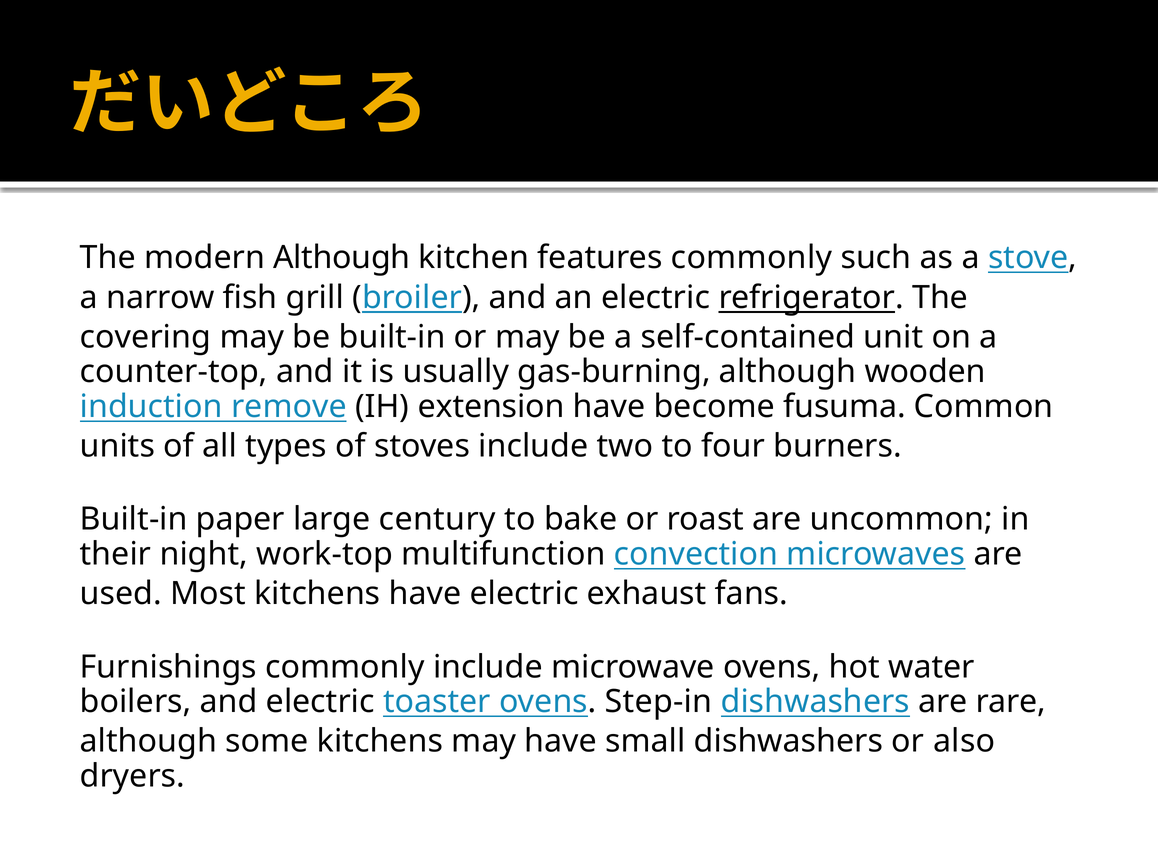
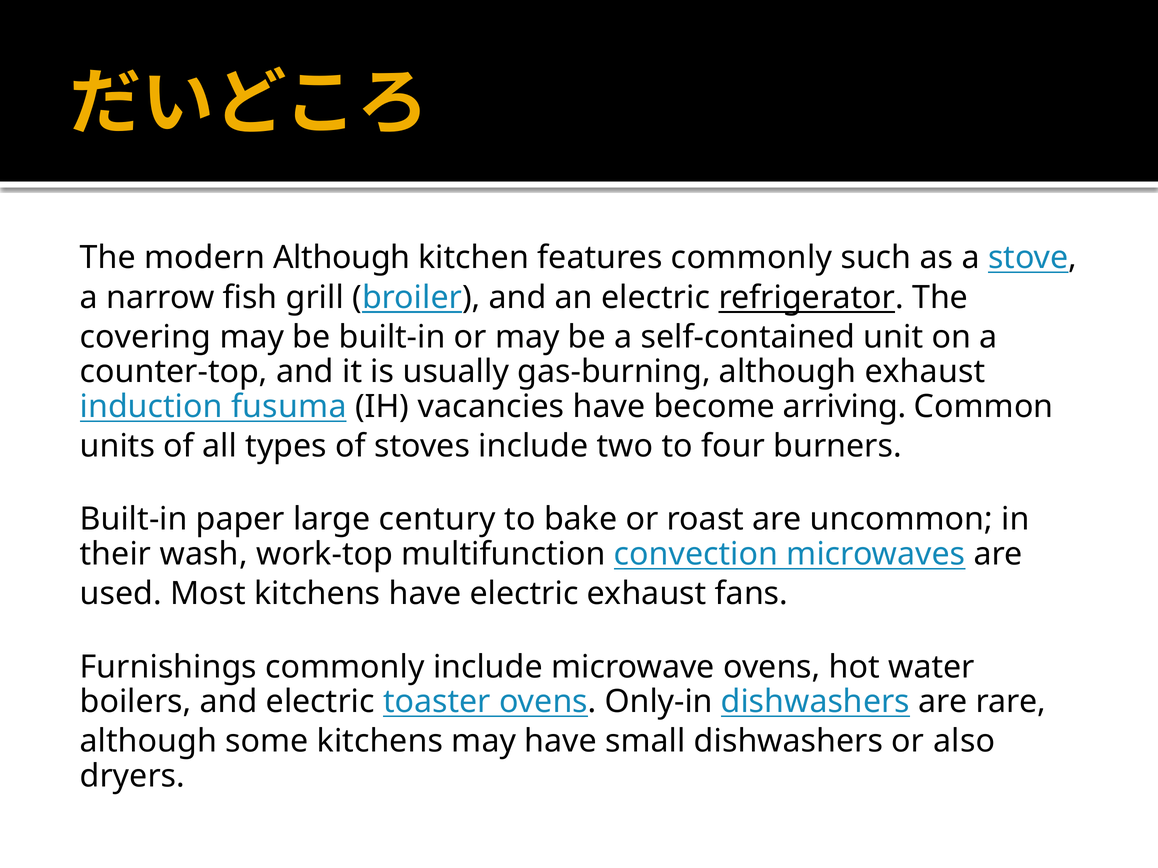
although wooden: wooden -> exhaust (925, 372)
remove: remove -> fusuma (289, 407)
extension: extension -> vacancies (491, 407)
fusuma: fusuma -> arriving (845, 407)
night: night -> wash (204, 554)
Step-in: Step-in -> Only-in (659, 702)
